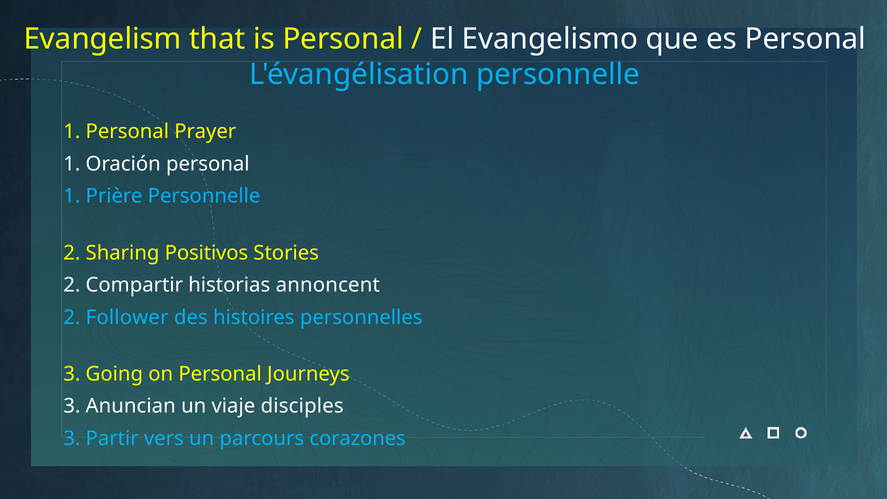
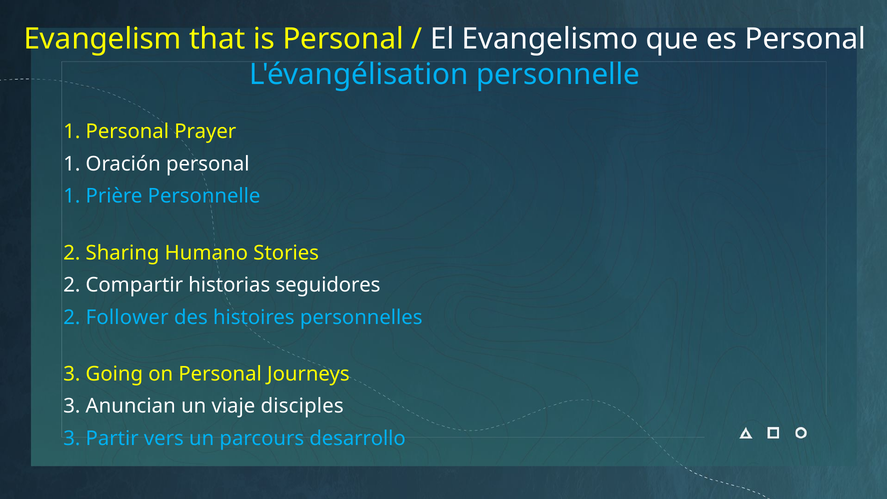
Positivos: Positivos -> Humano (206, 253)
annoncent: annoncent -> seguidores (328, 285)
corazones: corazones -> desarrollo (358, 438)
